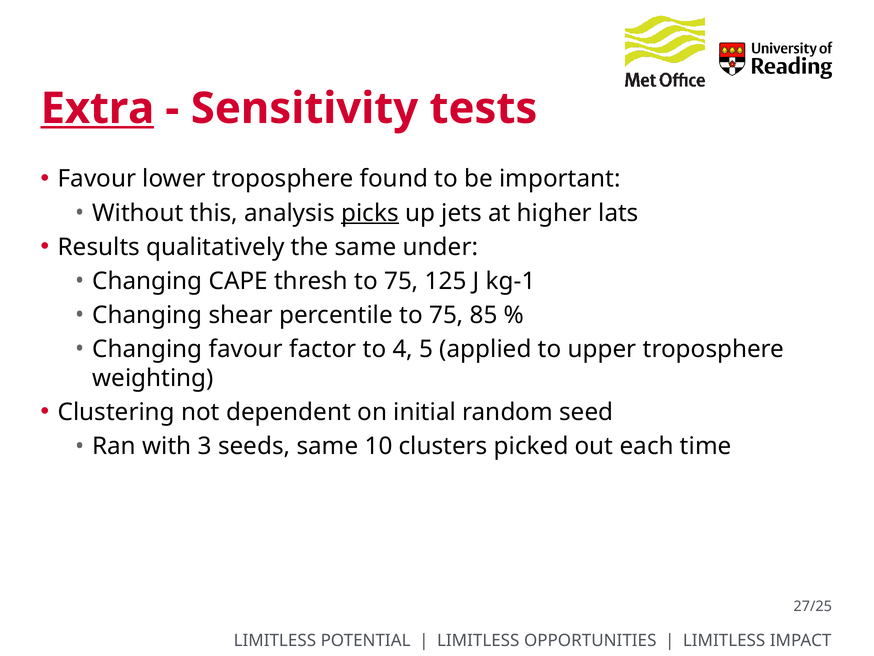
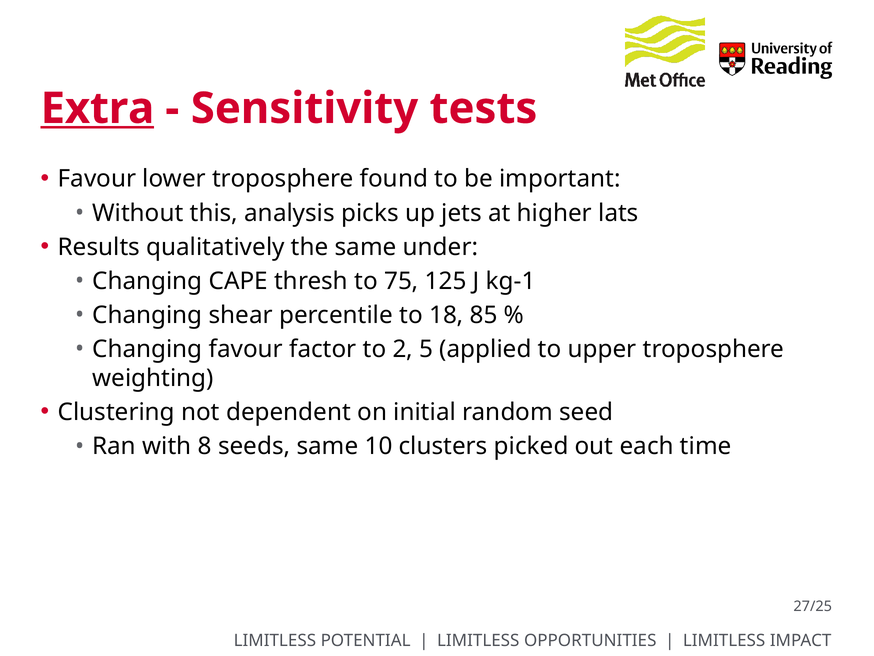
picks underline: present -> none (370, 213)
percentile to 75: 75 -> 18 (446, 315)
4: 4 -> 2 (403, 349)
3: 3 -> 8 (205, 446)
